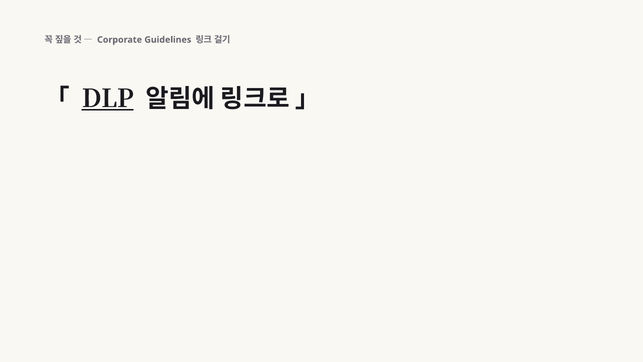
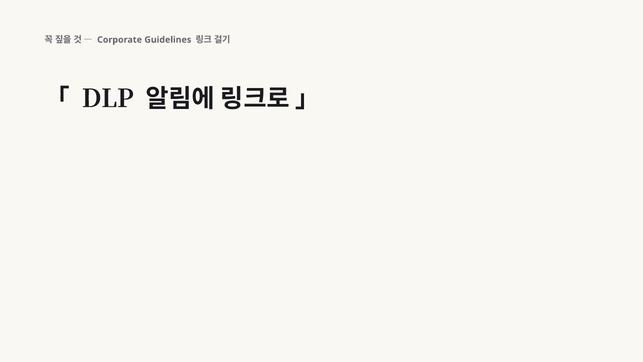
DLP underline: present -> none (108, 99)
